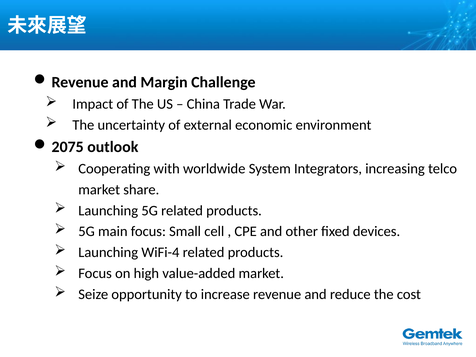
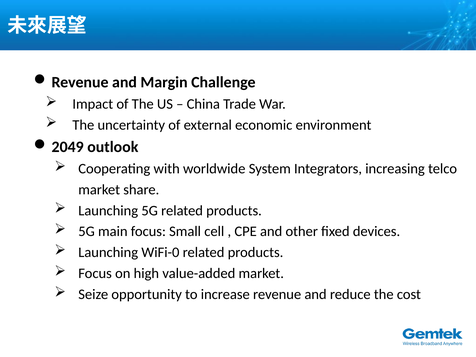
2075: 2075 -> 2049 (68, 147)
WiFi-4: WiFi-4 -> WiFi-0 (160, 252)
